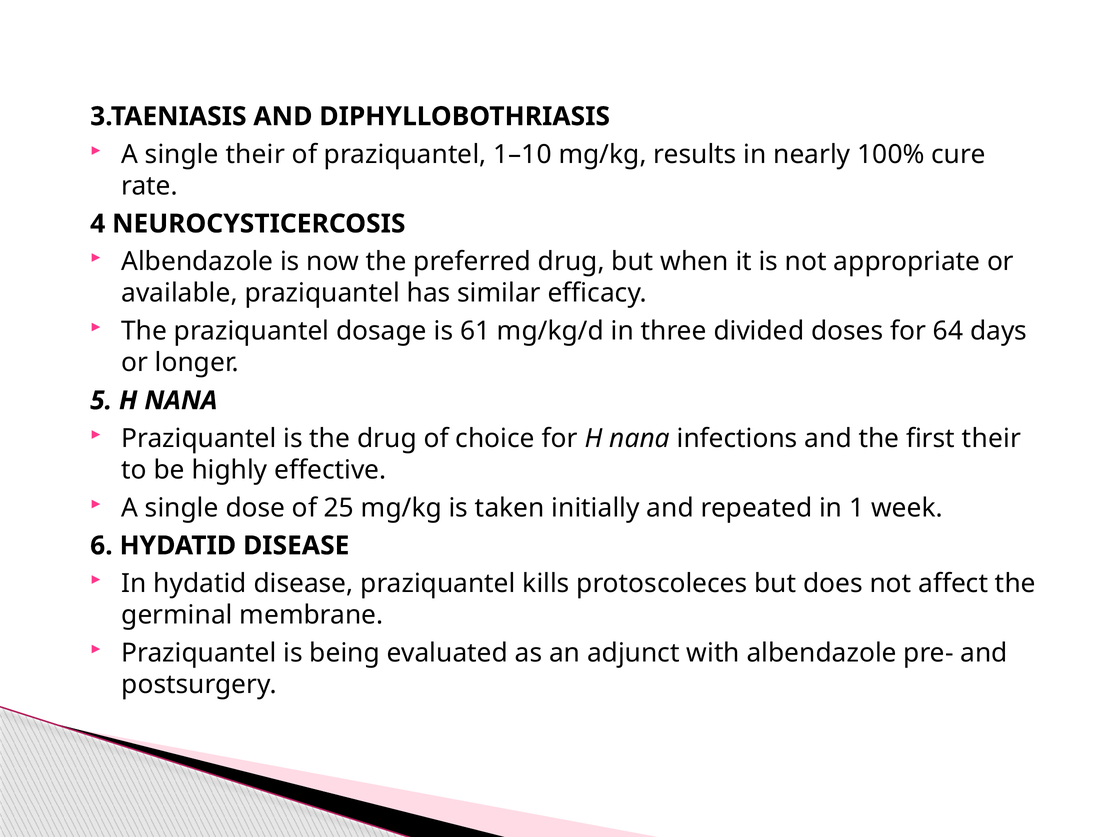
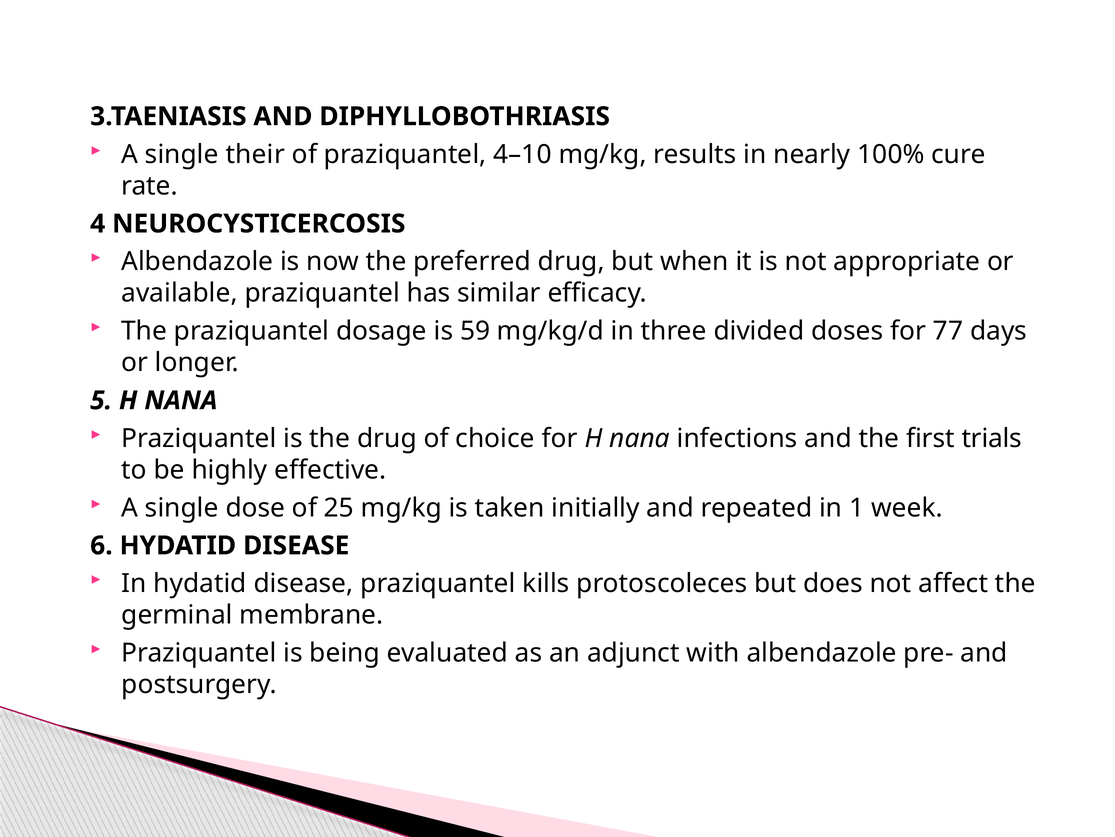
1–10: 1–10 -> 4–10 (522, 154)
61: 61 -> 59 (475, 331)
64: 64 -> 77 (948, 331)
first their: their -> trials (992, 438)
